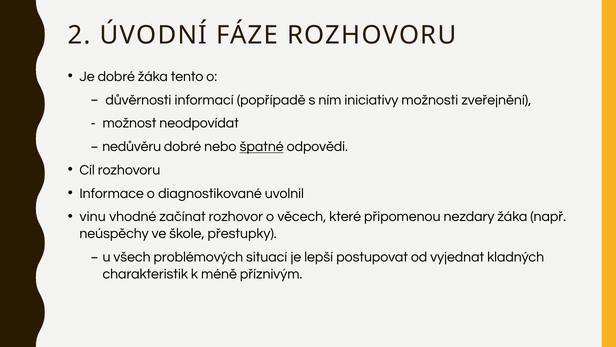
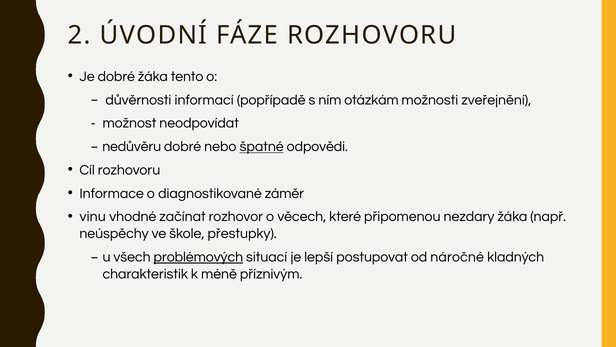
iniciativy: iniciativy -> otázkám (372, 100)
uvolnil: uvolnil -> záměr (284, 193)
problémových underline: none -> present (198, 257)
vyjednat: vyjednat -> náročné (457, 257)
